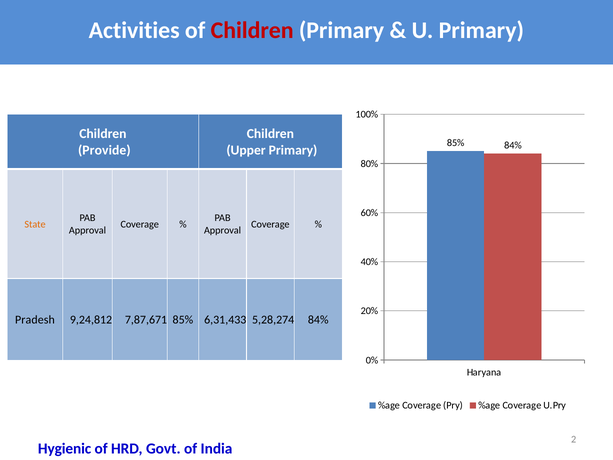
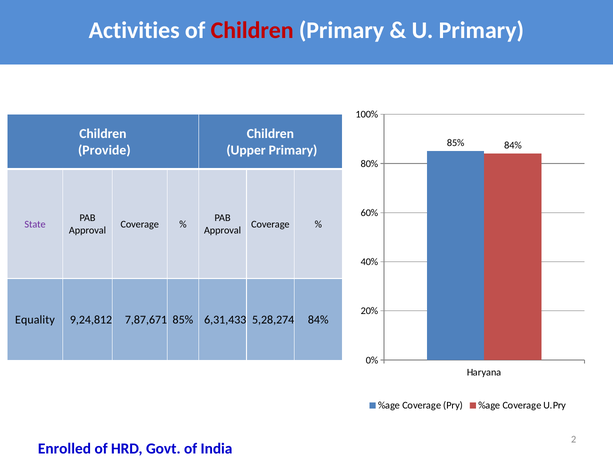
State colour: orange -> purple (35, 224)
Pradesh: Pradesh -> Equality (35, 320)
Hygienic: Hygienic -> Enrolled (65, 448)
